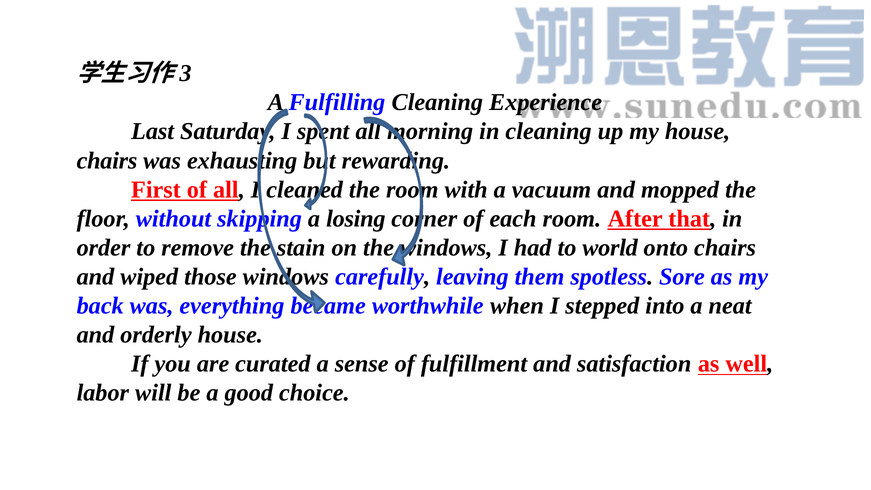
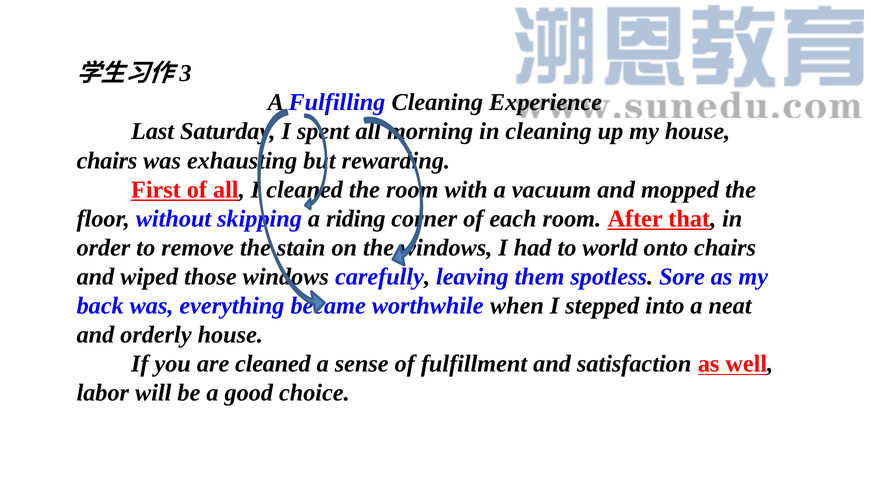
losing: losing -> riding (356, 219)
are curated: curated -> cleaned (273, 364)
